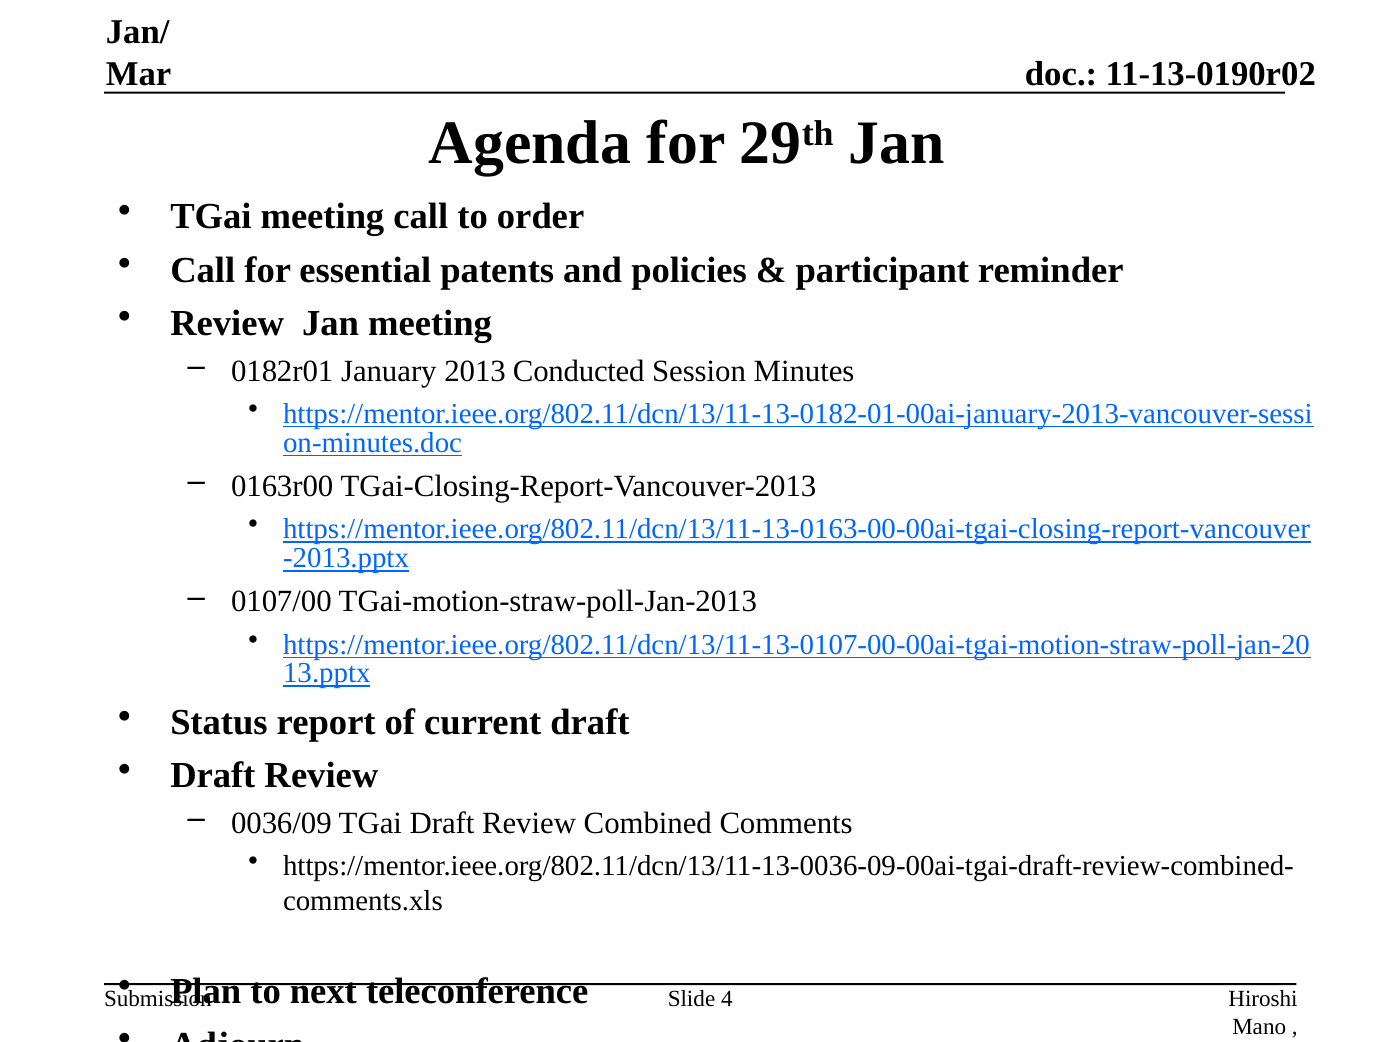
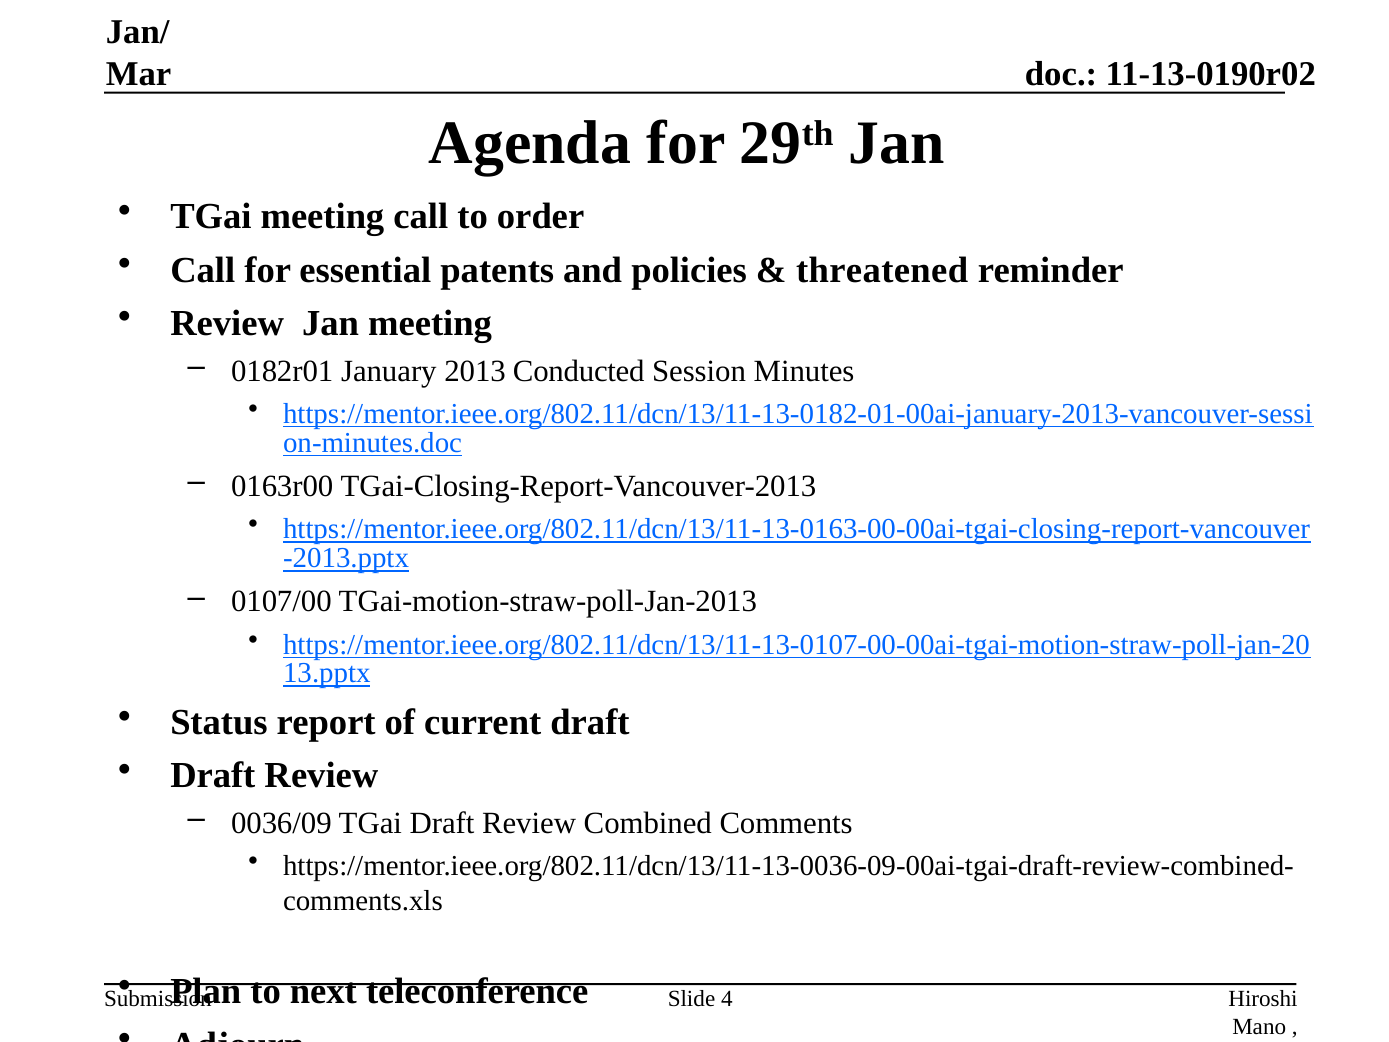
participant: participant -> threatened (882, 270)
